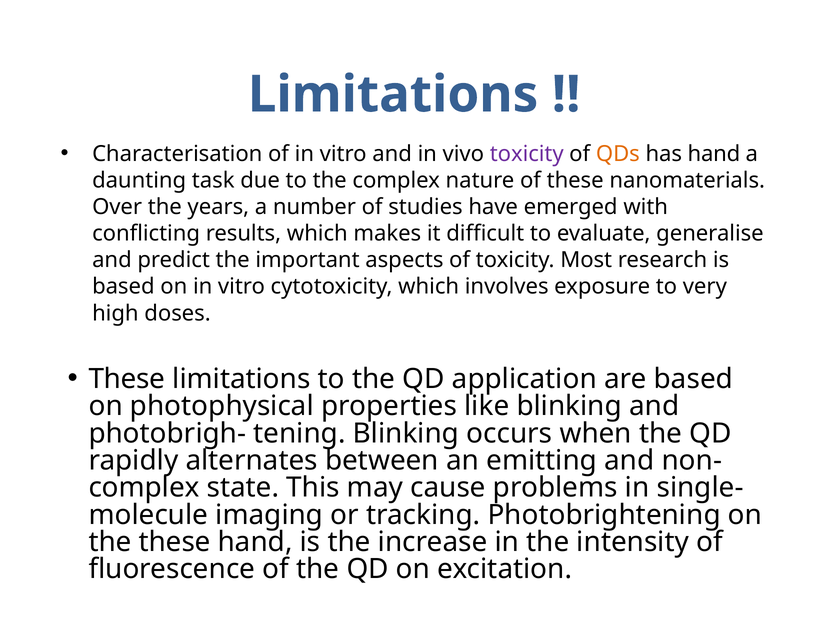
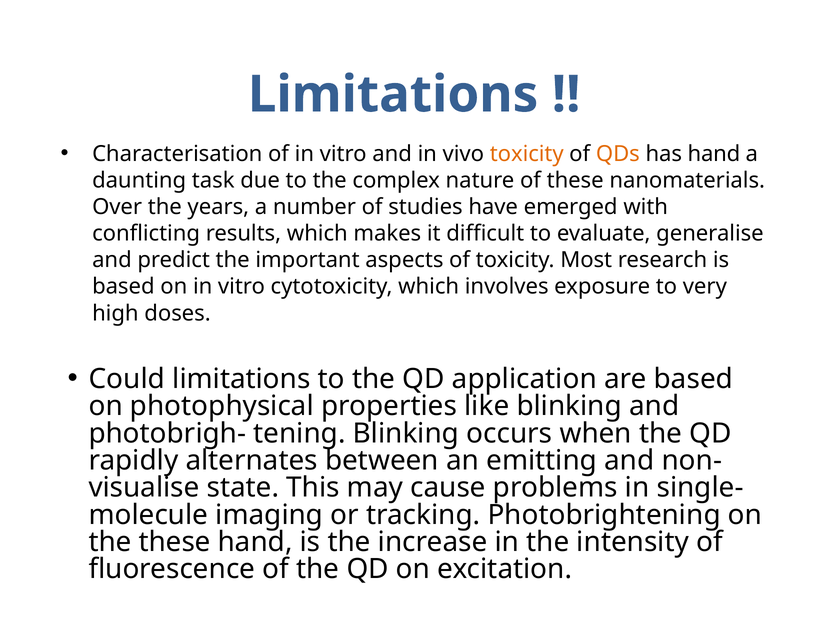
toxicity colour: purple -> orange (527, 154)
These: These -> Could (127, 379)
complex: complex -> visualise (144, 487)
